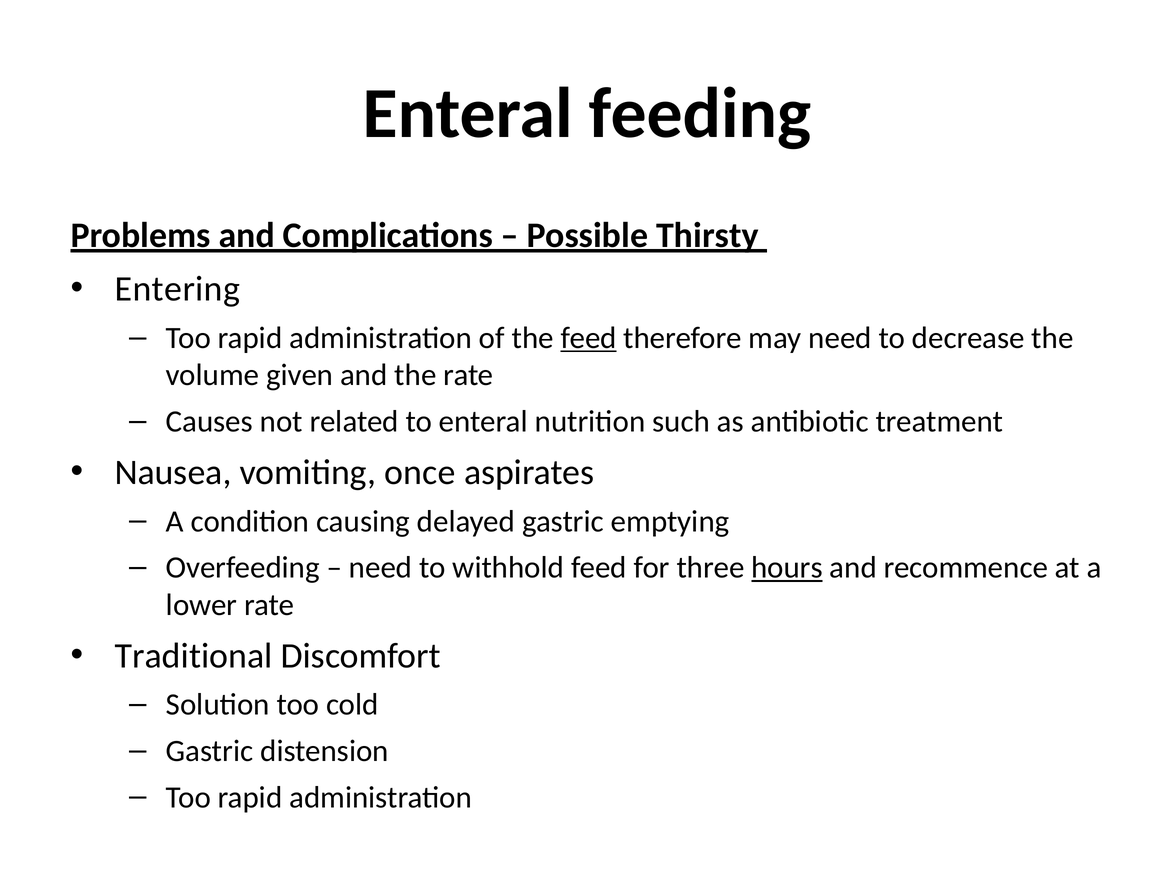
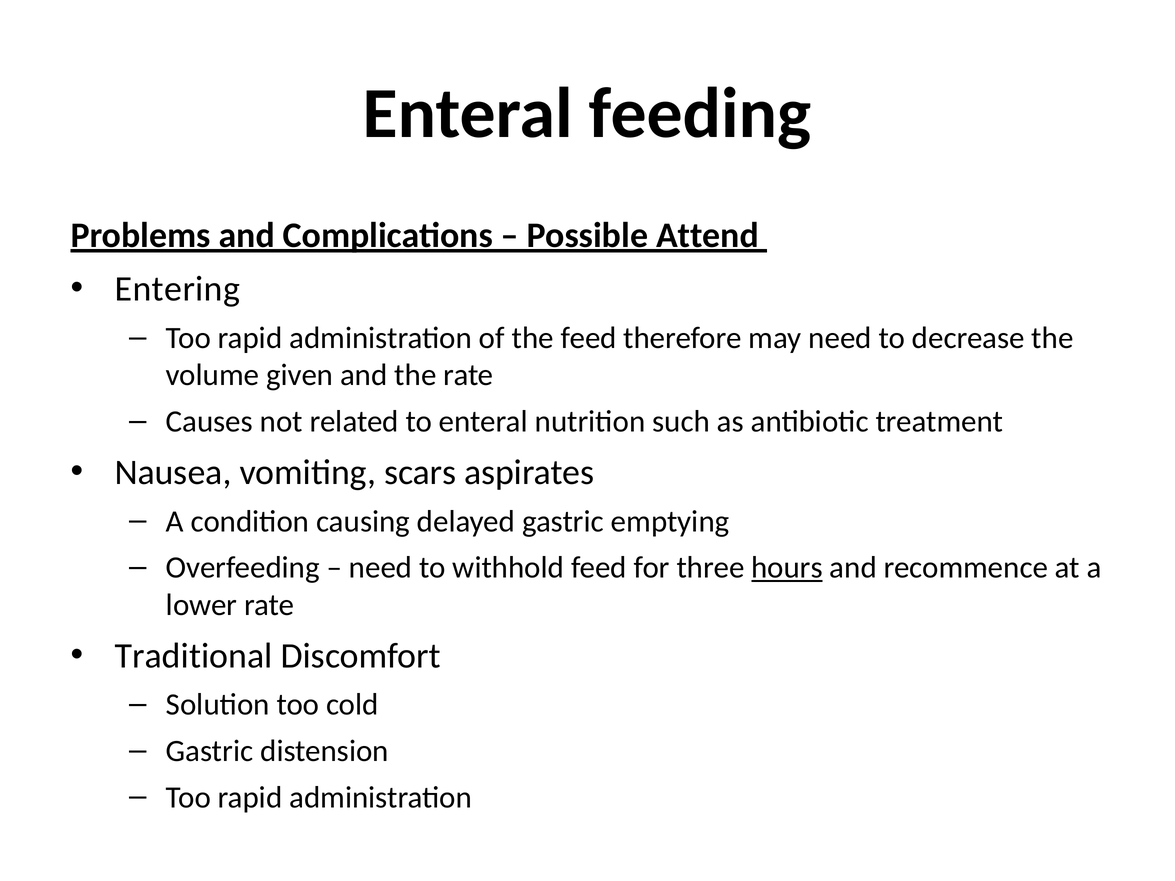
Thirsty: Thirsty -> Attend (707, 236)
feed underline: present -> none (589, 338)
once: once -> scars (420, 472)
